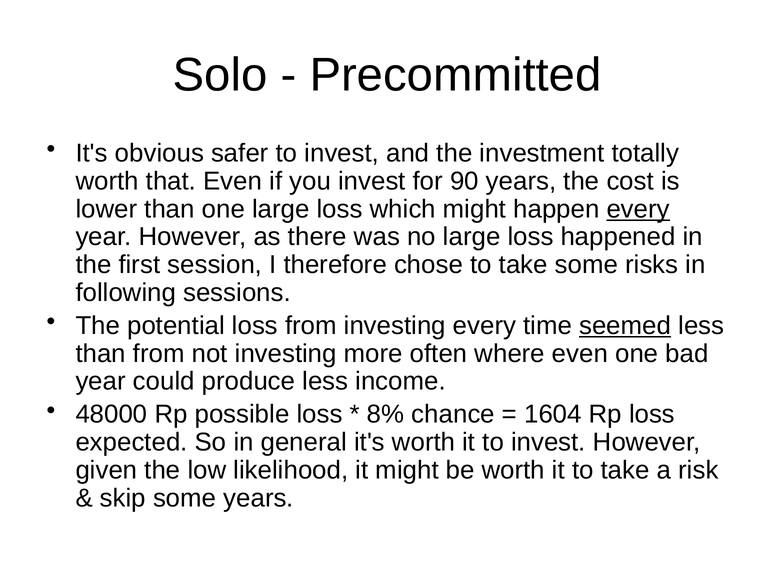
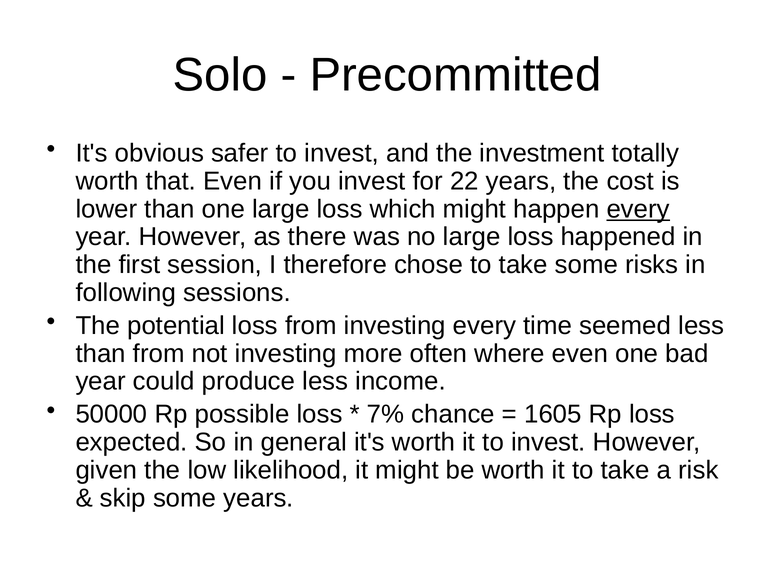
90: 90 -> 22 (464, 181)
seemed underline: present -> none (625, 326)
48000: 48000 -> 50000 (111, 415)
8%: 8% -> 7% (386, 415)
1604: 1604 -> 1605 (553, 415)
